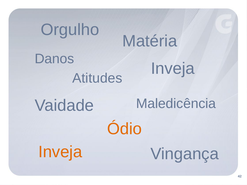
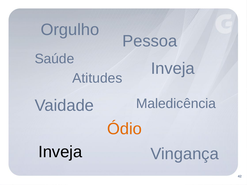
Matéria: Matéria -> Pessoa (150, 41)
Danos: Danos -> Saúde (54, 59)
Inveja colour: orange -> black (60, 152)
